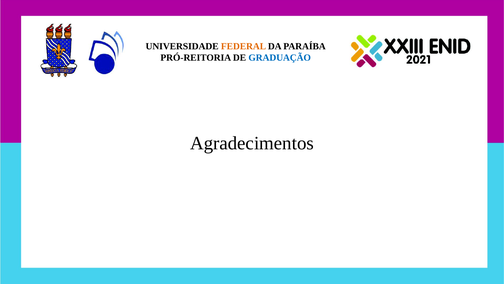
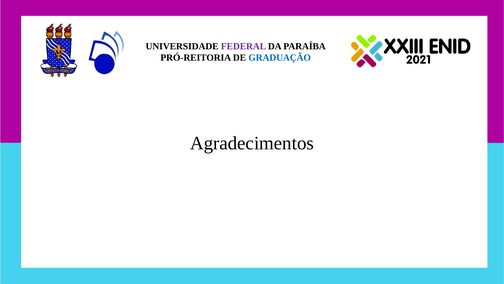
FEDERAL colour: orange -> purple (244, 46)
